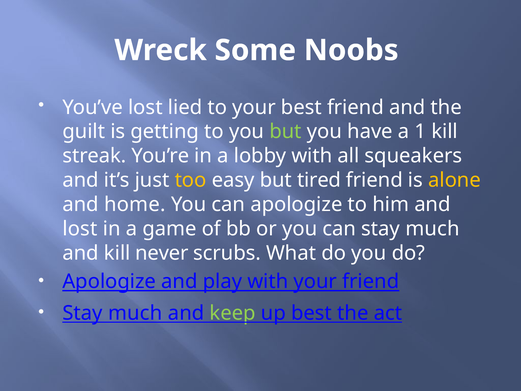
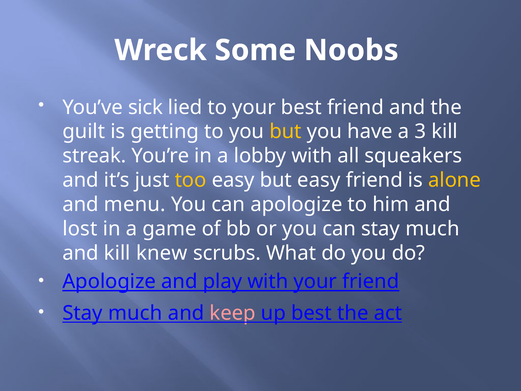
You’ve lost: lost -> sick (146, 107)
but colour: light green -> yellow (286, 132)
1: 1 -> 3 (420, 132)
but tired: tired -> easy (319, 180)
home: home -> menu (135, 204)
never: never -> knew (162, 253)
keep colour: light green -> pink (233, 313)
